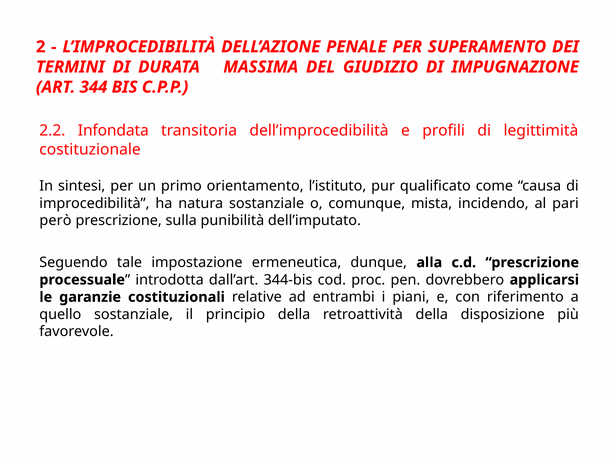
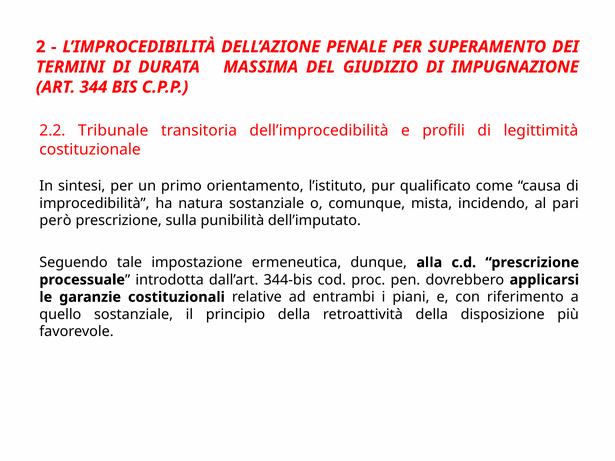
Infondata: Infondata -> Tribunale (113, 131)
